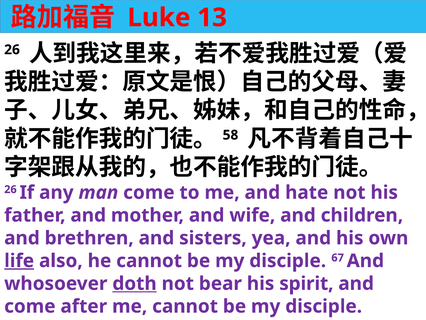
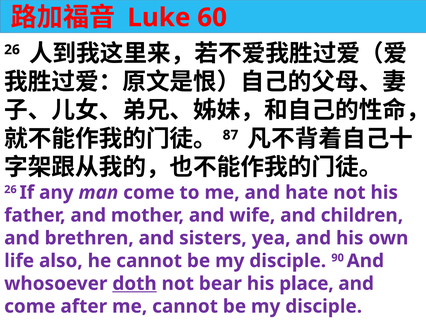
13: 13 -> 60 (212, 18)
58: 58 -> 87 (230, 135)
life underline: present -> none (19, 260)
67: 67 -> 90 (338, 257)
spirit: spirit -> place (306, 283)
